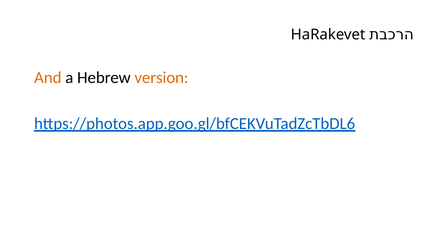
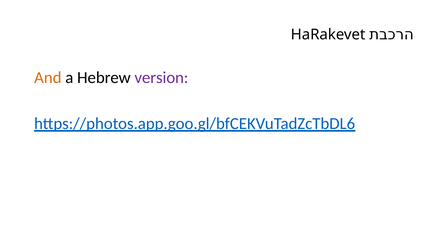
version colour: orange -> purple (161, 78)
